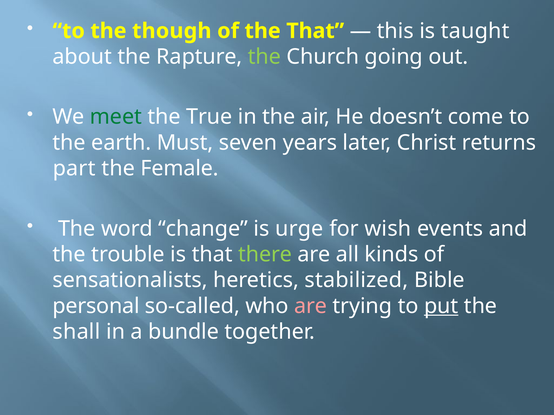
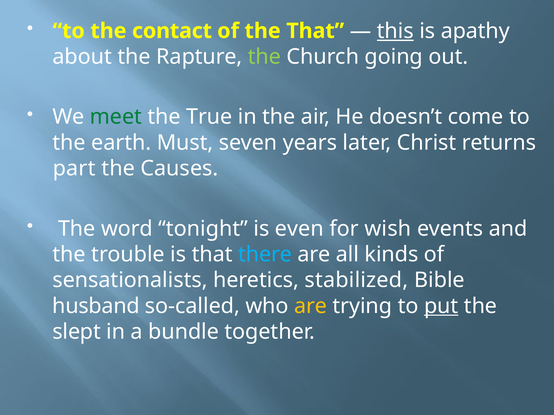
though: though -> contact (172, 31)
this underline: none -> present (395, 31)
taught: taught -> apathy (475, 31)
Female: Female -> Causes (179, 169)
change: change -> tonight (203, 229)
urge: urge -> even (299, 229)
there colour: light green -> light blue (265, 255)
personal: personal -> husband (96, 306)
are colour: pink -> yellow (311, 306)
shall: shall -> slept (77, 332)
